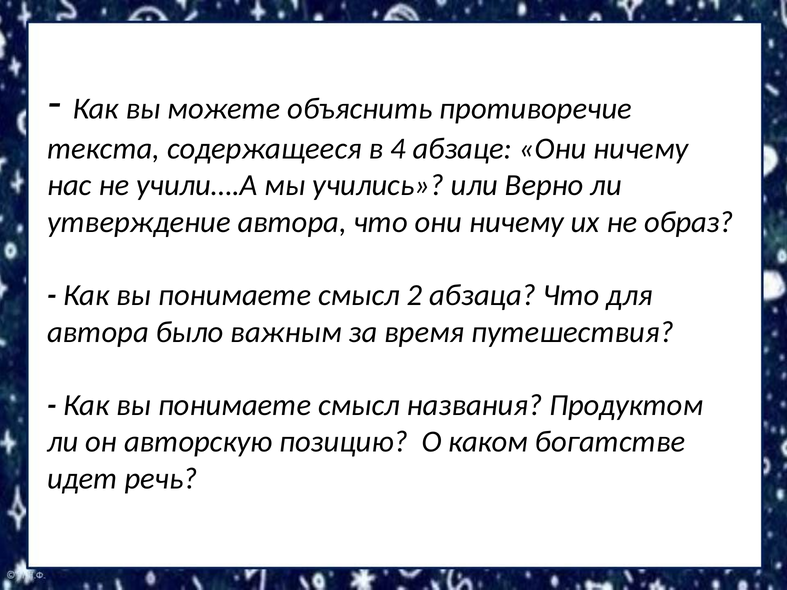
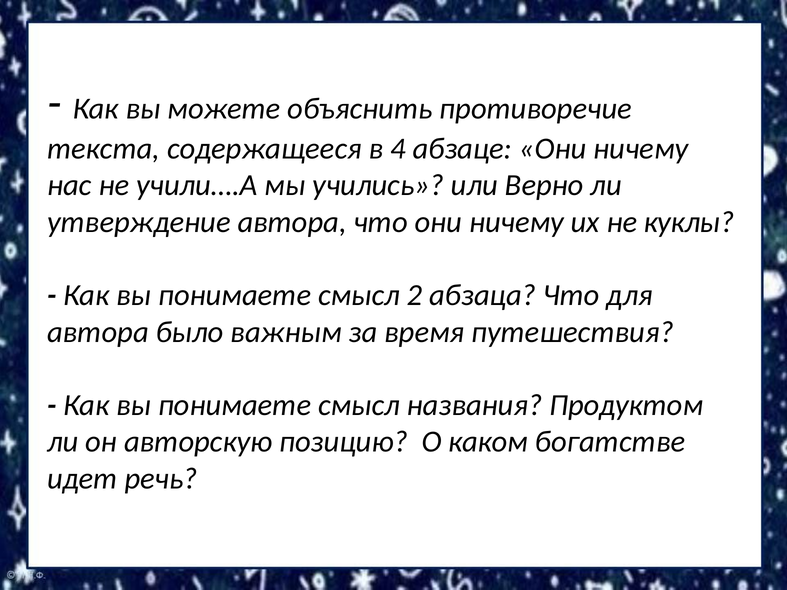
образ: образ -> куклы (689, 222)
